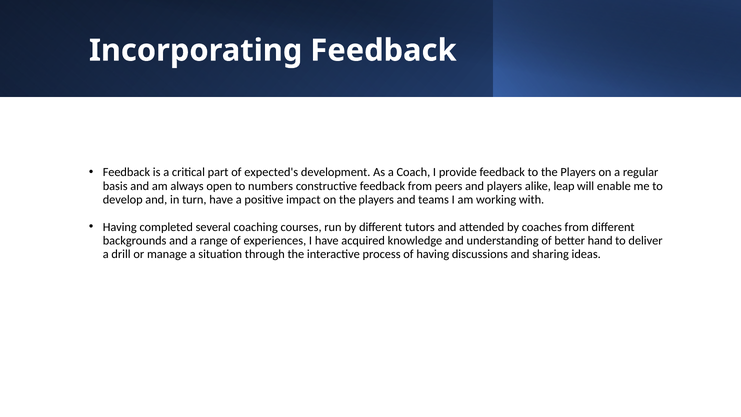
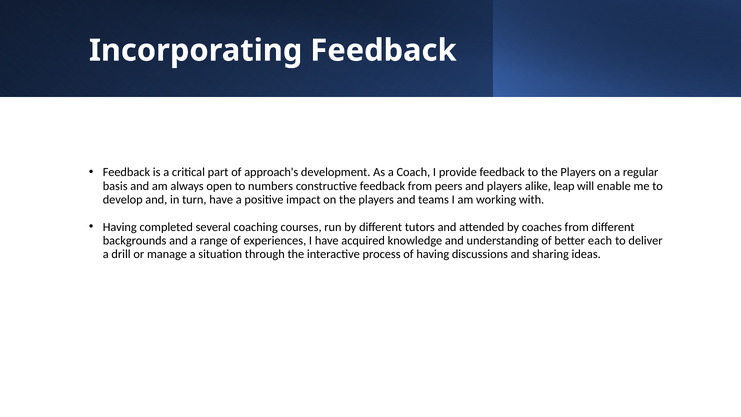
expected's: expected's -> approach's (271, 172)
hand: hand -> each (600, 240)
